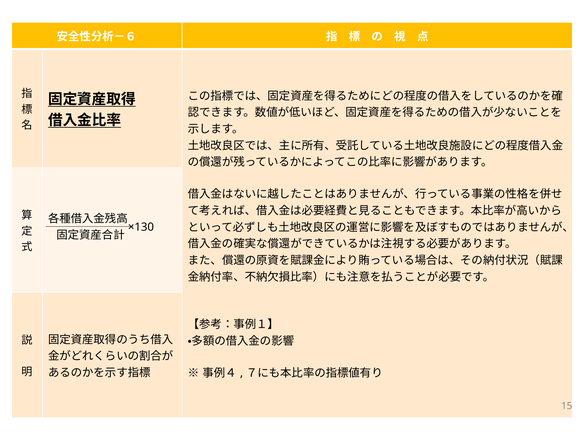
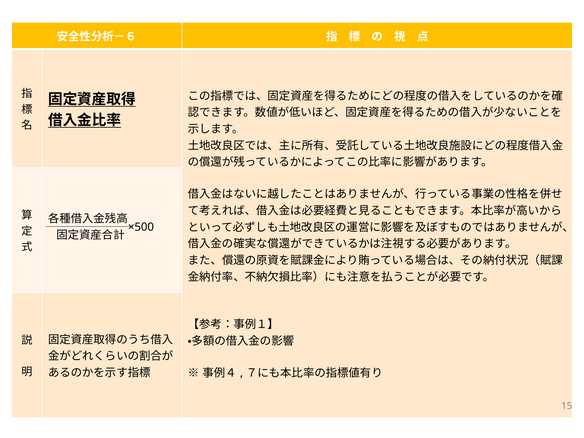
×130: ×130 -> ×500 (141, 227)
